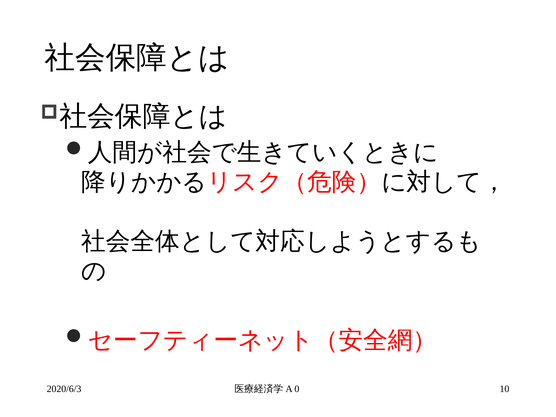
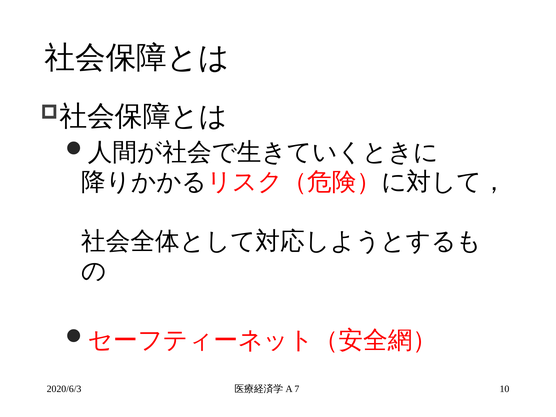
0: 0 -> 7 (297, 389)
